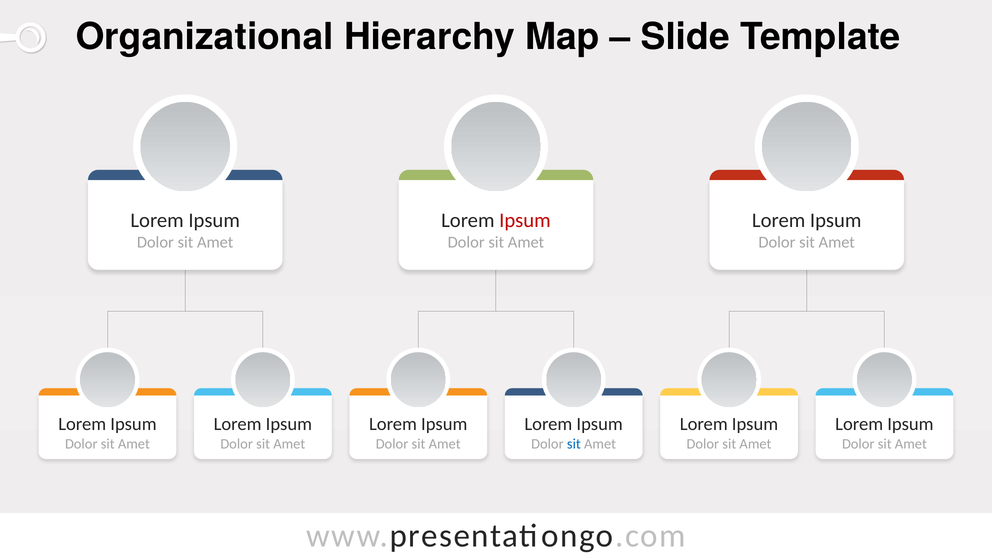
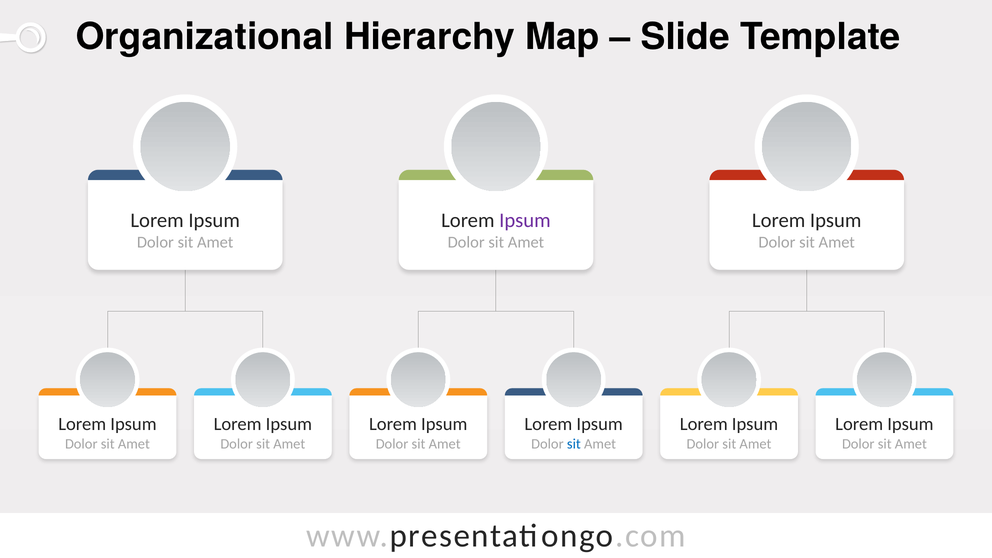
Ipsum colour: red -> purple (525, 220)
